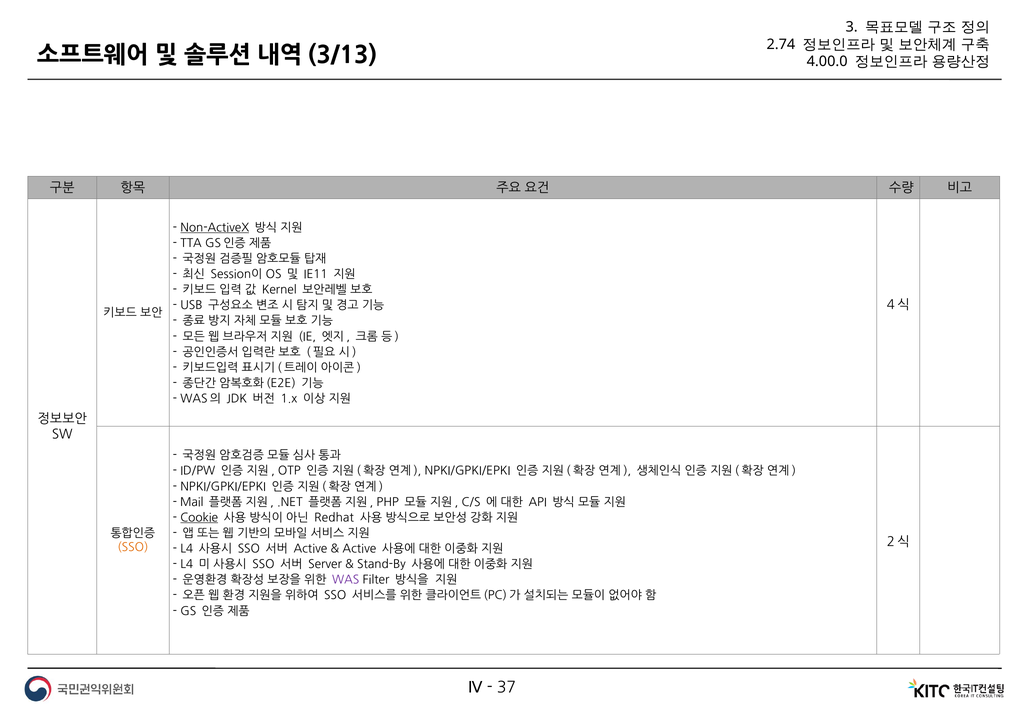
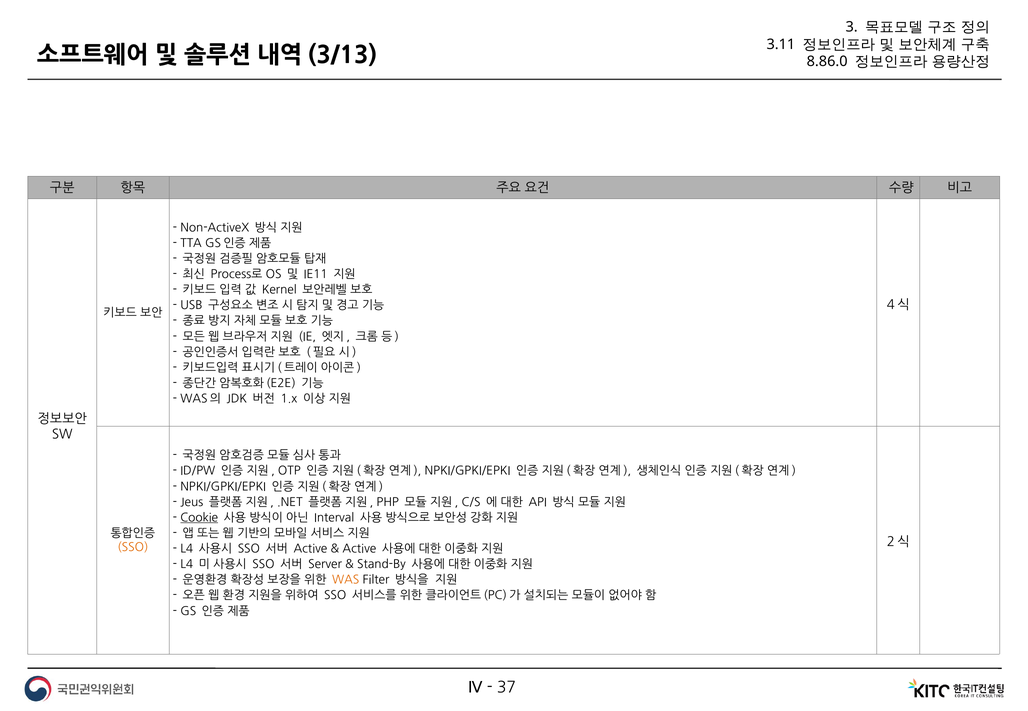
2.74: 2.74 -> 3.11 (781, 44)
4.00.0: 4.00.0 -> 8.86.0 (827, 62)
Non-ActiveX underline: present -> none (215, 228)
Session이: Session이 -> Process로 (236, 275)
Mail: Mail -> Jeus (192, 503)
Redhat: Redhat -> Interval (334, 518)
WAS colour: purple -> orange (346, 581)
